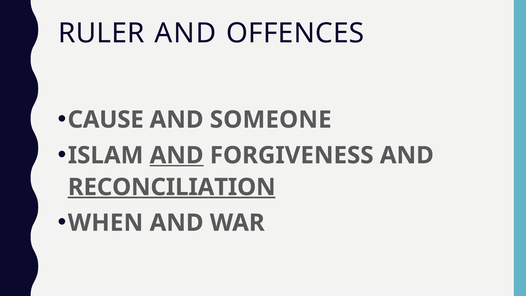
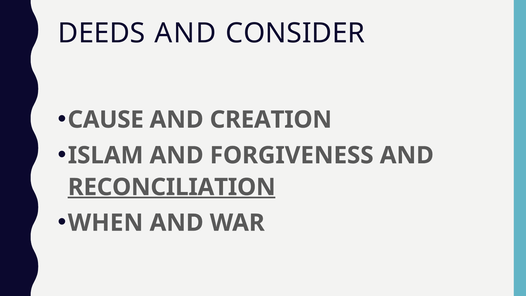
RULER: RULER -> DEEDS (102, 33)
OFFENCES: OFFENCES -> CONSIDER (295, 33)
SOMEONE: SOMEONE -> CREATION (271, 120)
AND underline: present -> none (177, 155)
